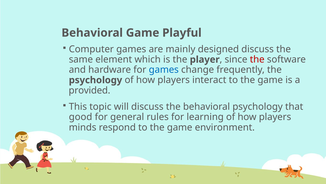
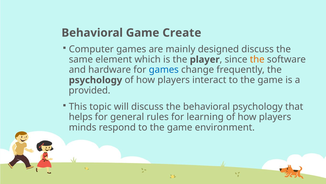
Playful: Playful -> Create (182, 33)
the colour: red -> orange (257, 59)
good: good -> helps (81, 117)
